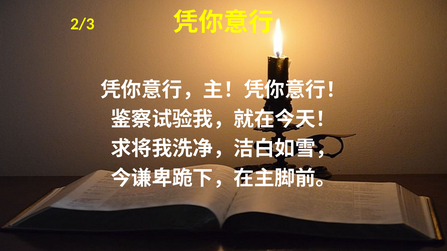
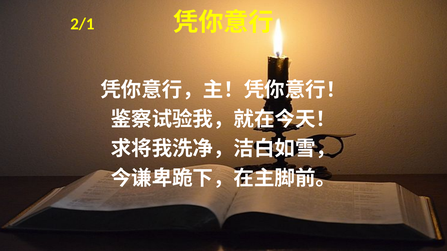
2/3: 2/3 -> 2/1 (82, 24)
